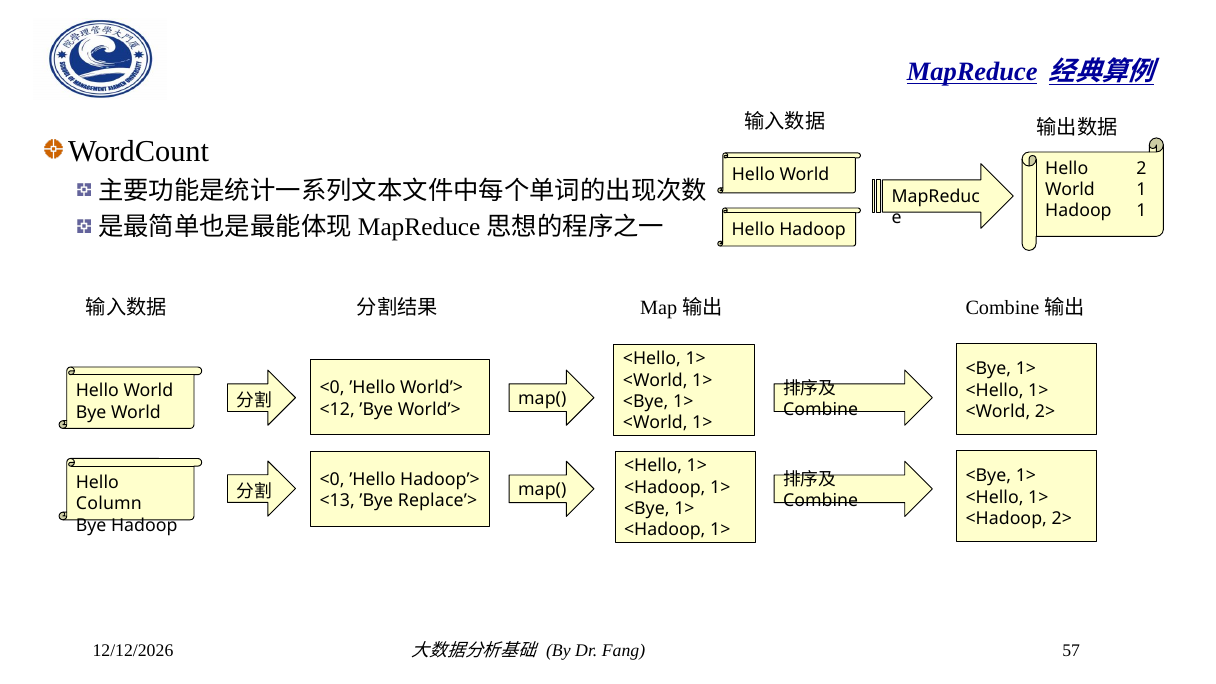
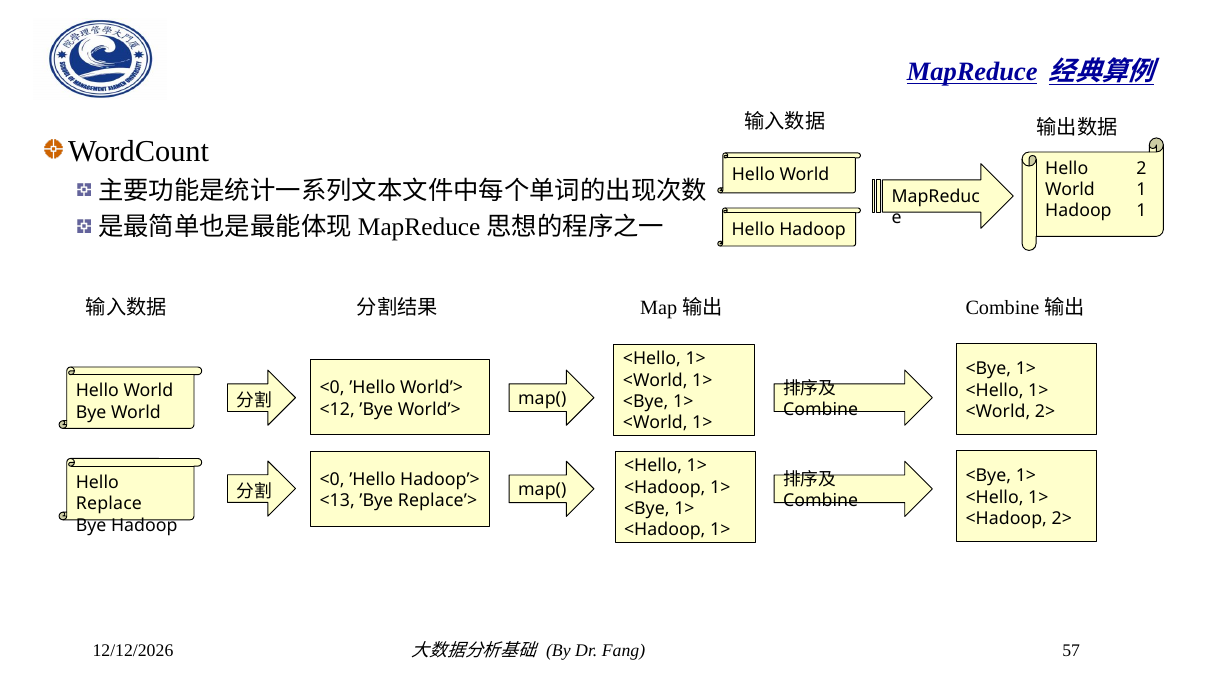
Column: Column -> Replace (109, 504)
